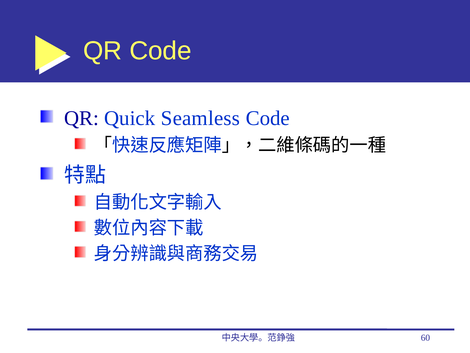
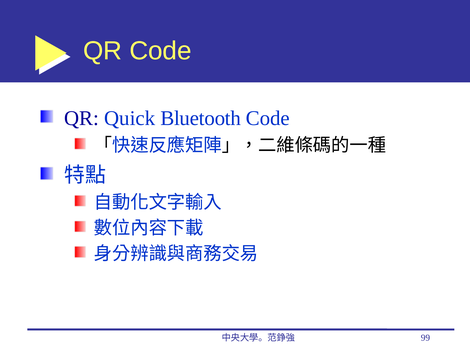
Seamless: Seamless -> Bluetooth (201, 118)
60: 60 -> 99 (425, 337)
